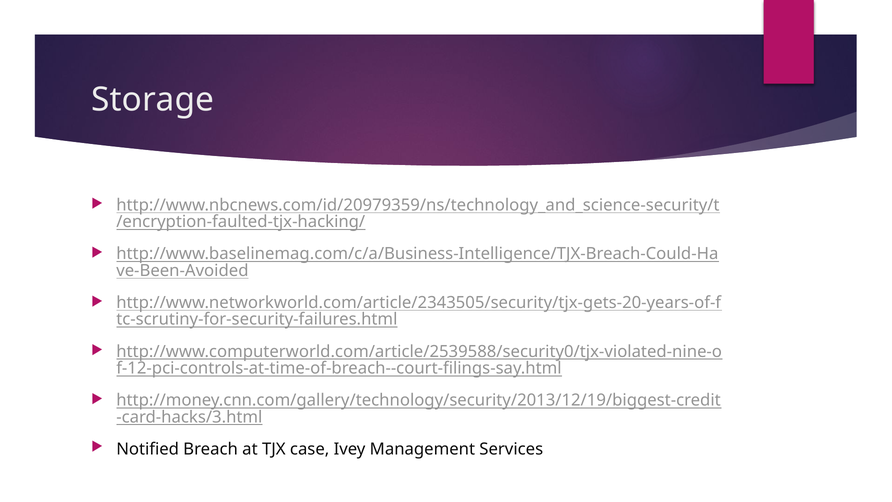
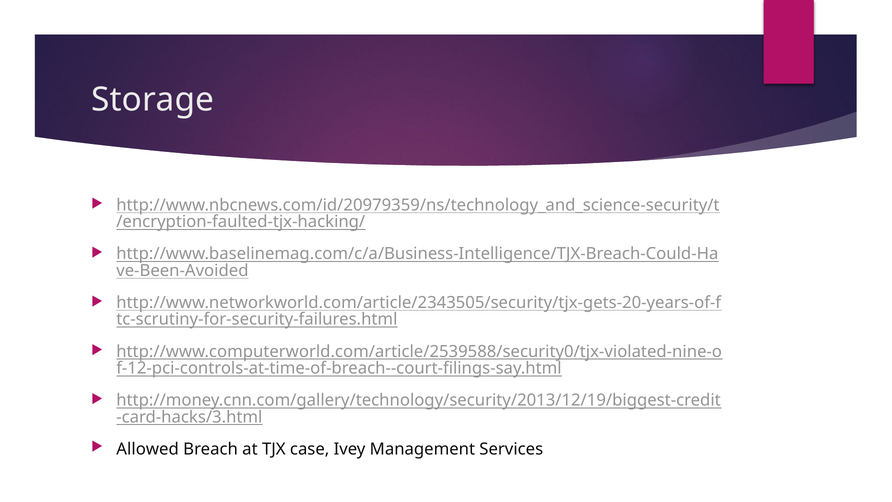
Notified: Notified -> Allowed (148, 449)
